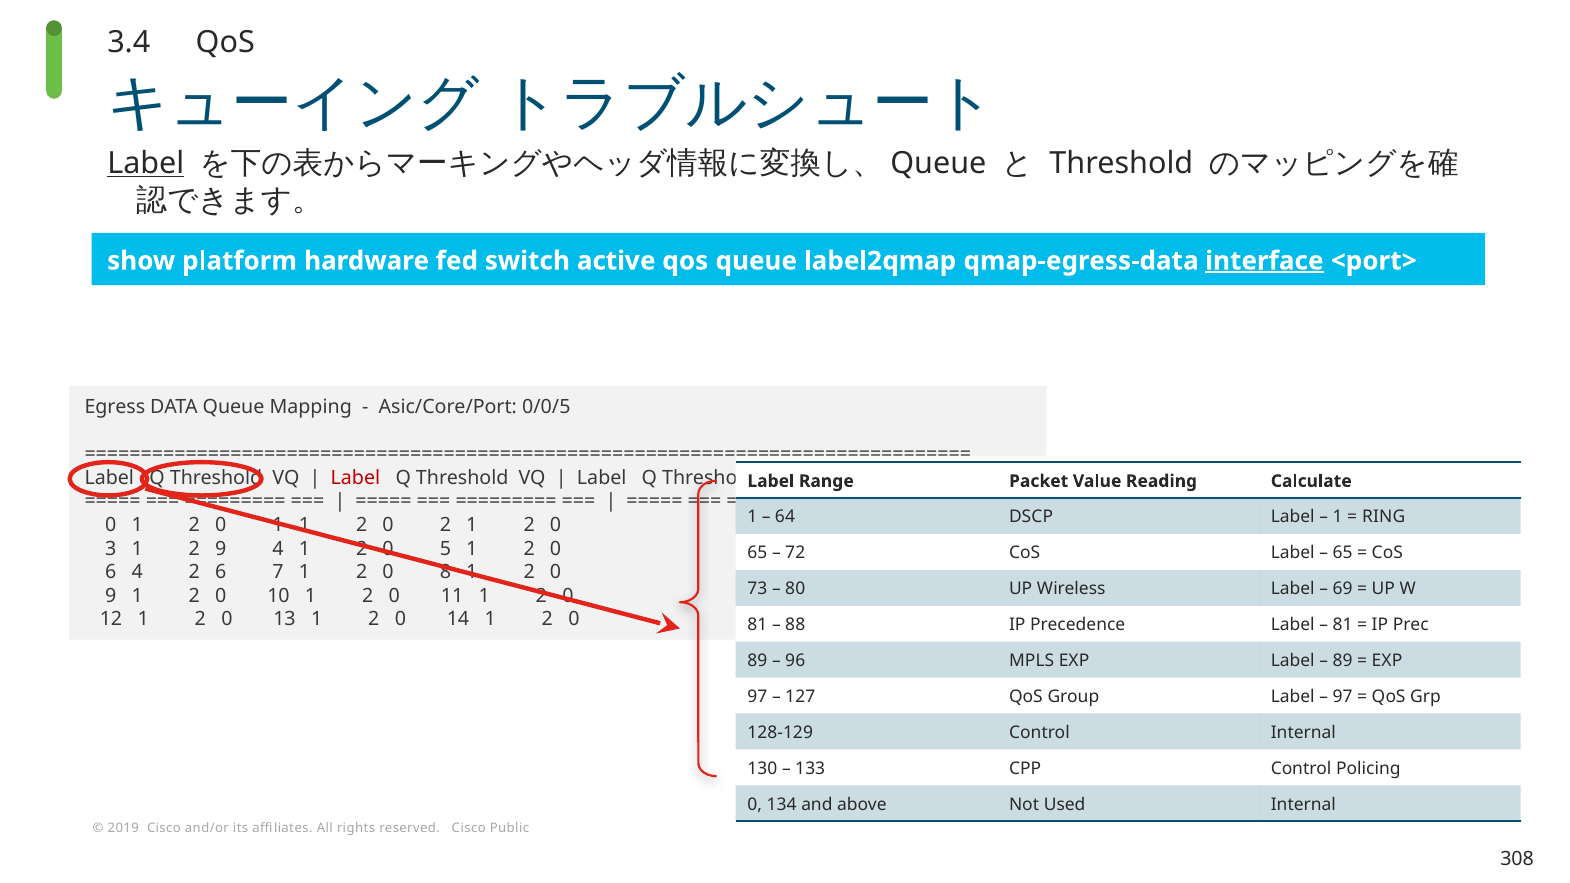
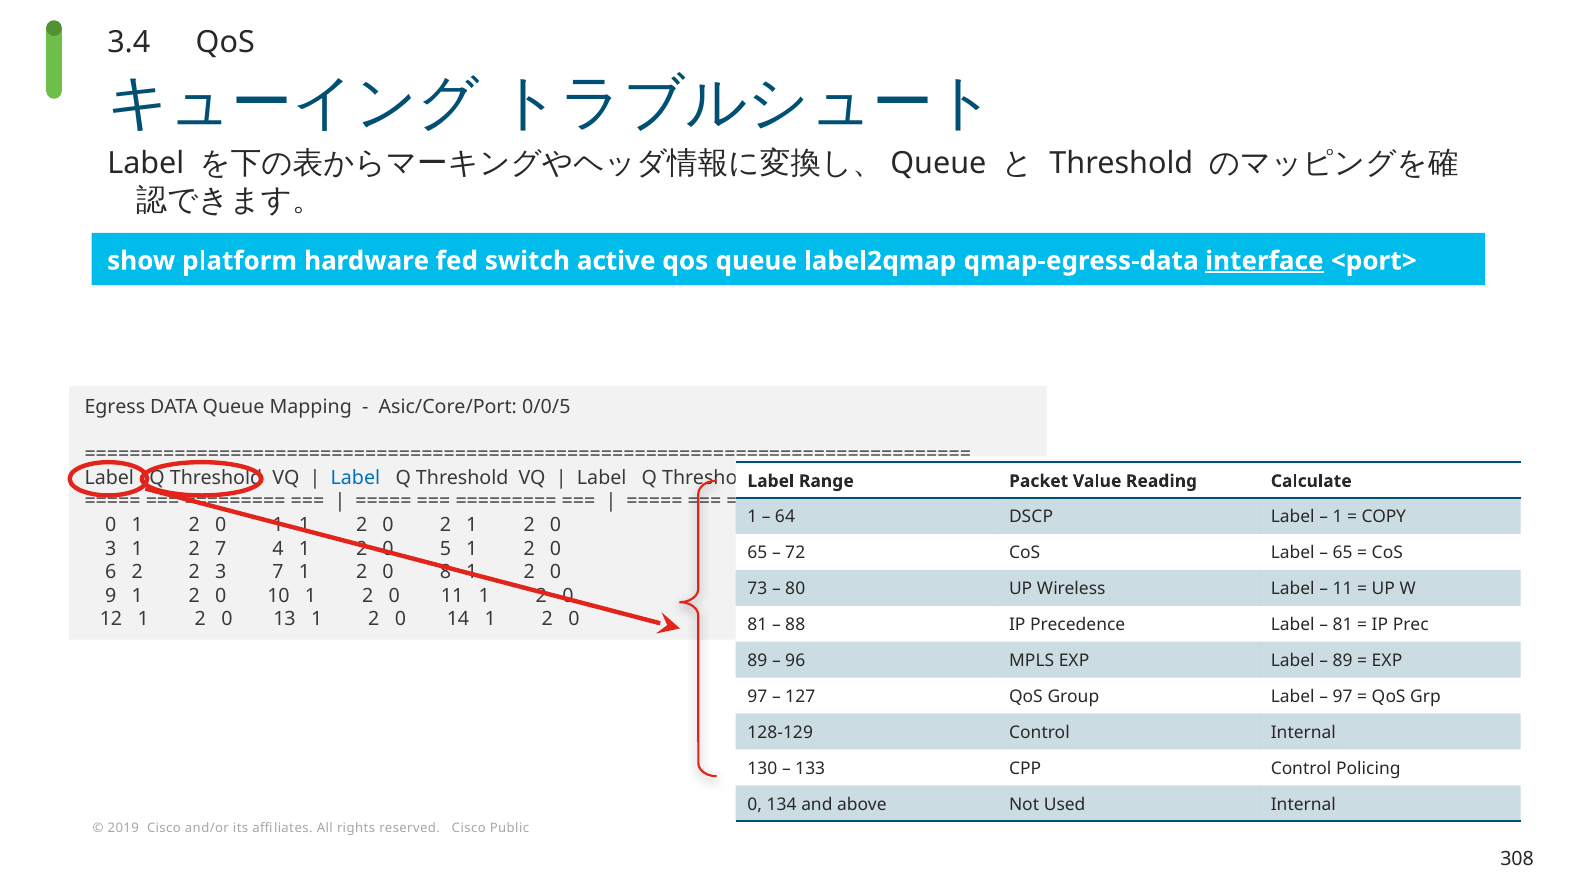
Label underline: present -> none (146, 163)
Label colour: red -> blue (355, 478)
RING: RING -> COPY (1384, 517)
2 9: 9 -> 7 (221, 549)
6 4: 4 -> 2 (137, 572)
2 6: 6 -> 3 (221, 572)
69: 69 -> 11 (1343, 589)
